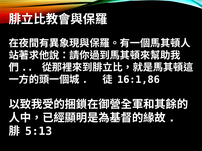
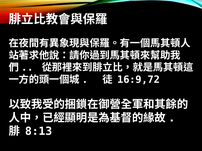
16:1,86: 16:1,86 -> 16:9,72 (139, 80)
5:13: 5:13 -> 8:13 (39, 132)
